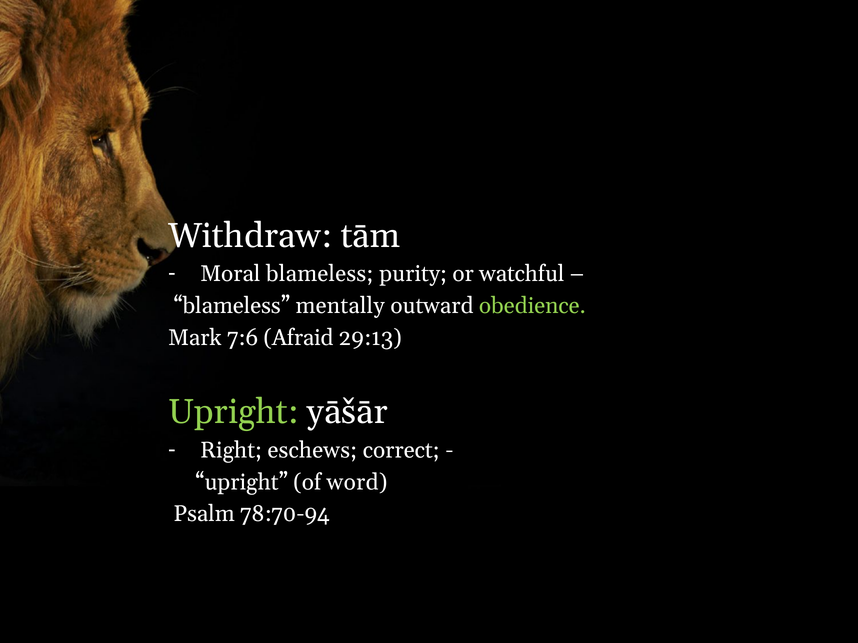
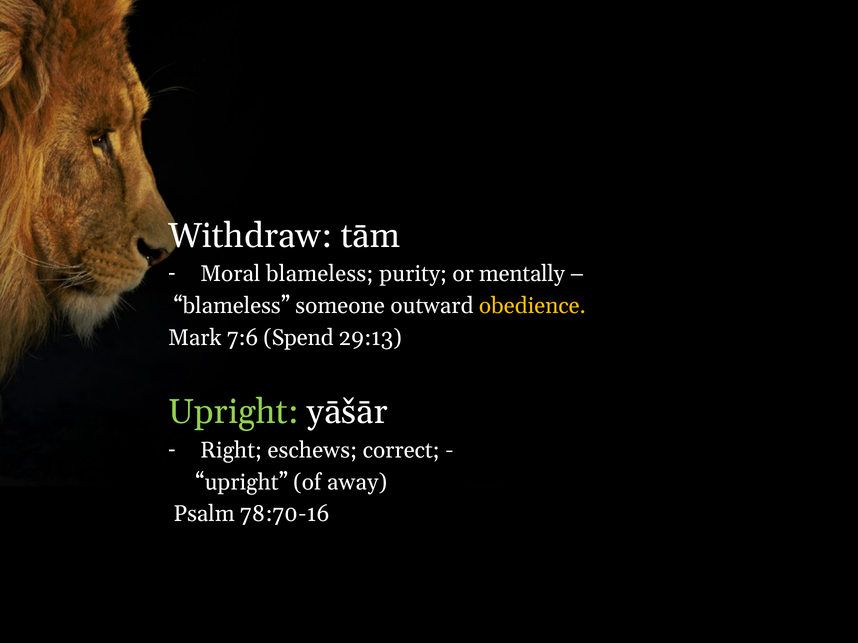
watchful: watchful -> mentally (522, 274)
mentally: mentally -> someone (340, 306)
obedience colour: light green -> yellow (532, 306)
Afraid: Afraid -> Spend (299, 338)
word: word -> away (357, 482)
78:70-94: 78:70-94 -> 78:70-16 (285, 514)
